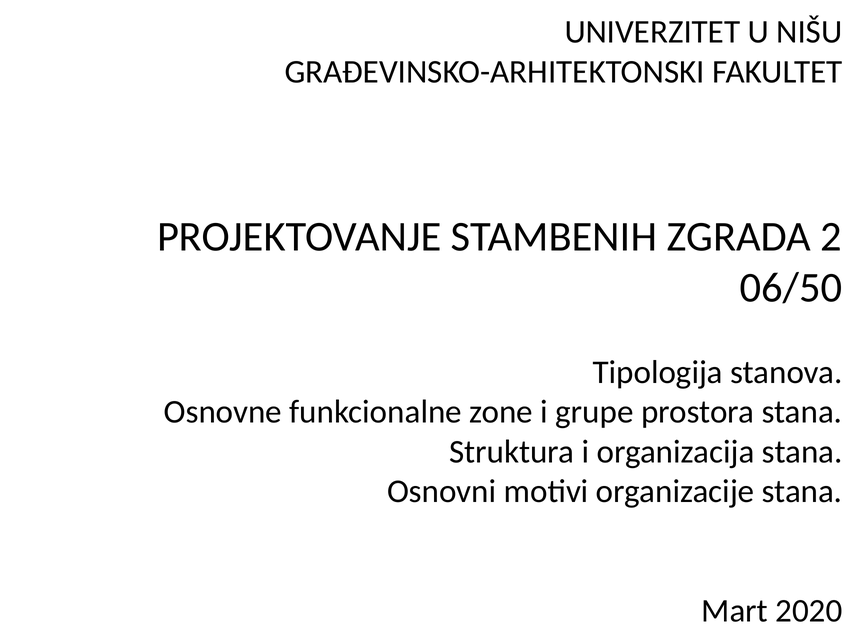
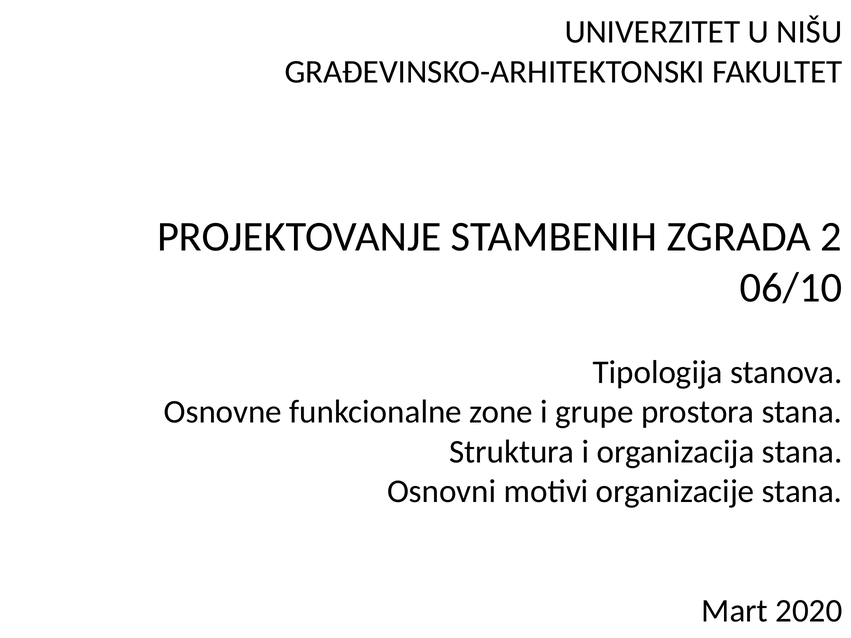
06/50: 06/50 -> 06/10 (791, 288)
